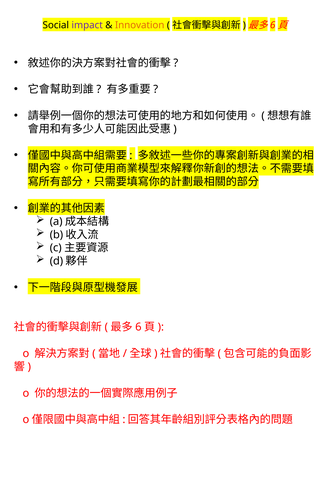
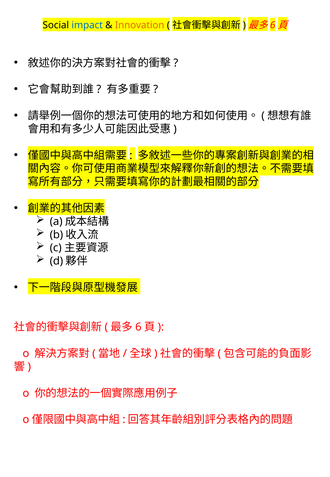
impact colour: purple -> blue (87, 25)
